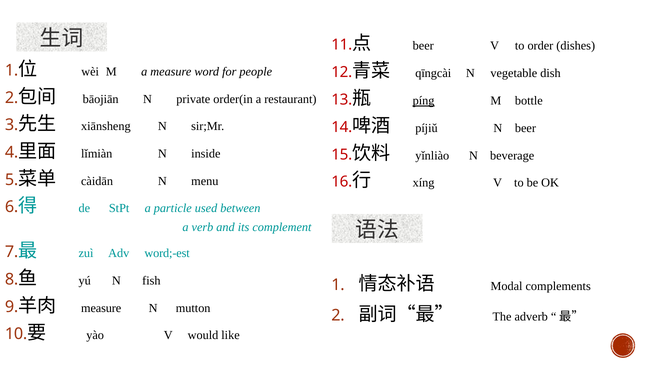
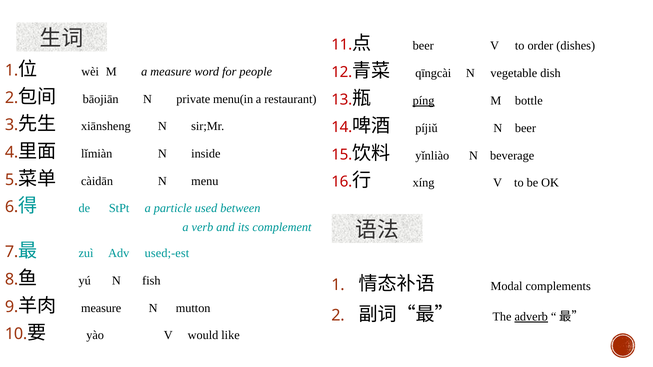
order(in: order(in -> menu(in (233, 99)
word;-est: word;-est -> used;-est (167, 254)
adverb underline: none -> present (531, 317)
